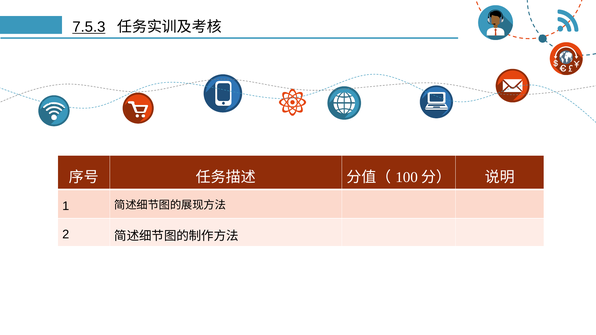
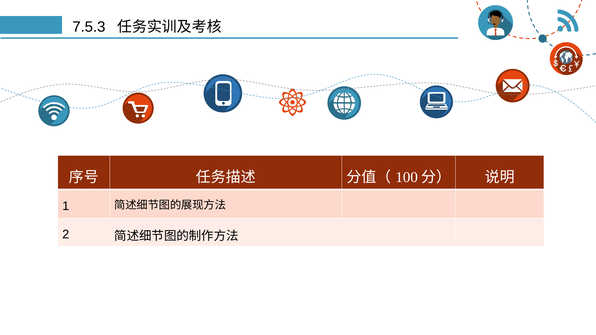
7.5.3 underline: present -> none (89, 27)
